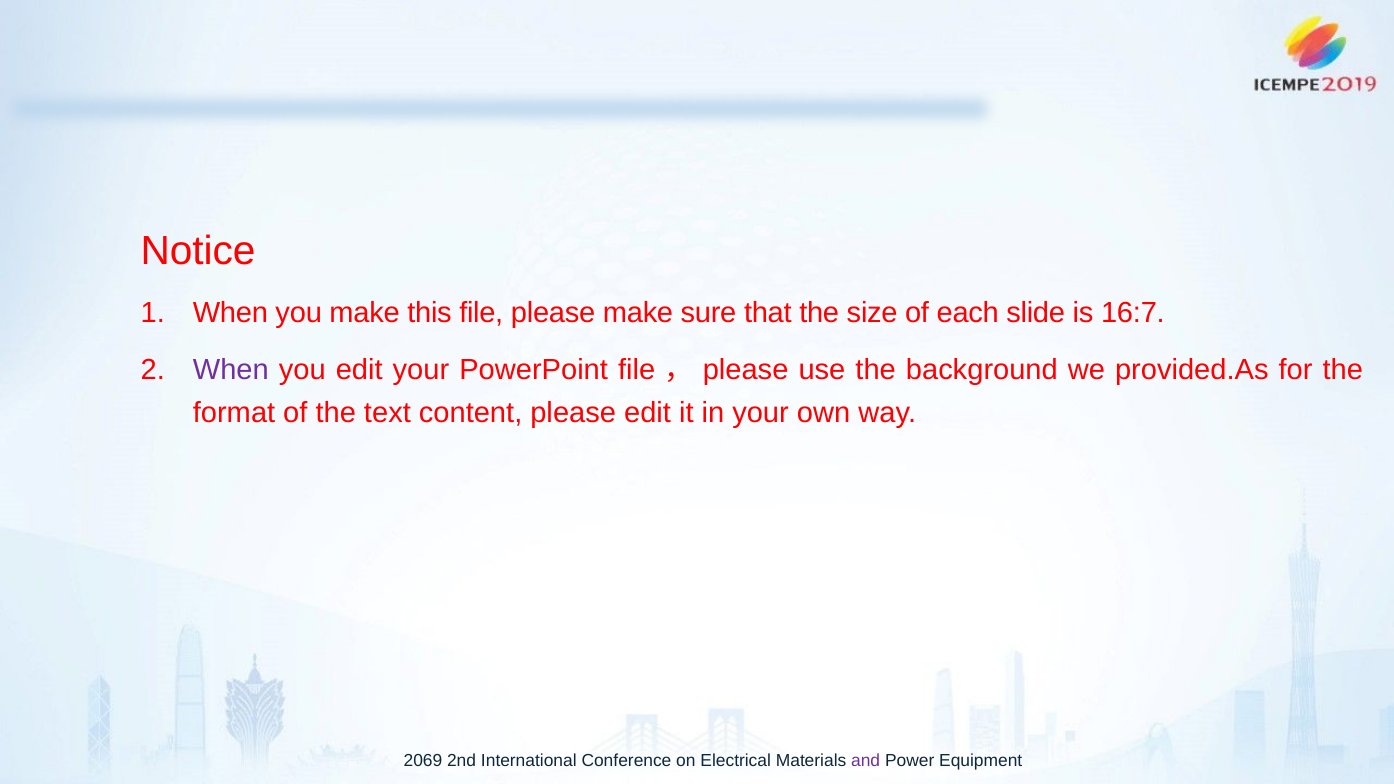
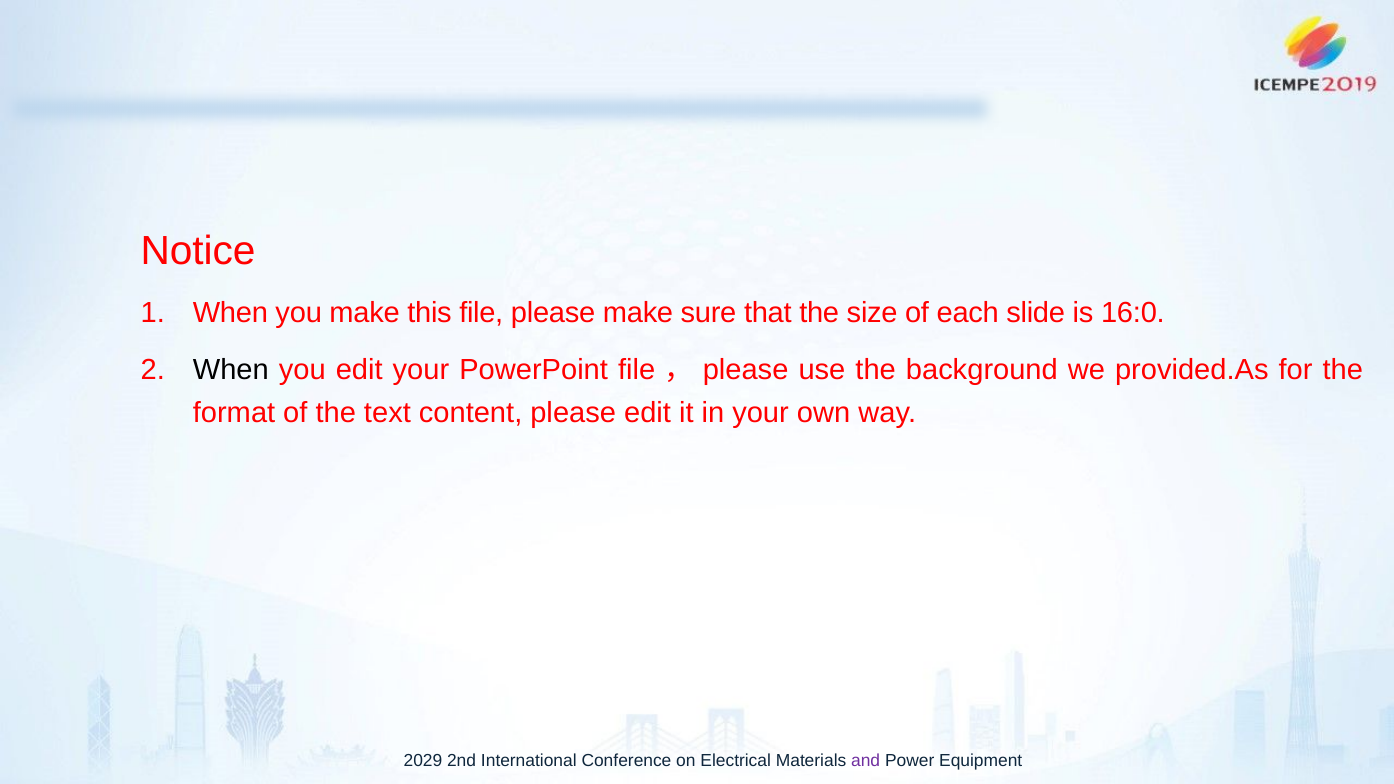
16:7: 16:7 -> 16:0 (1133, 313)
When colour: purple -> black (231, 370)
2069: 2069 -> 2029 (423, 761)
